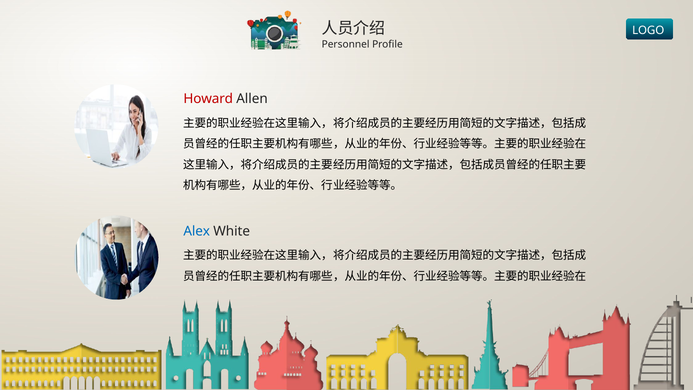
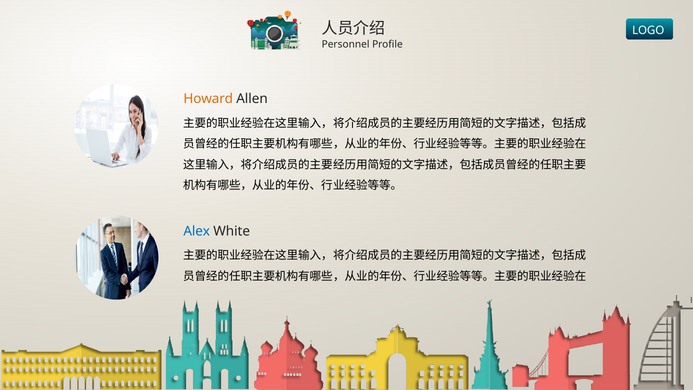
Howard colour: red -> orange (208, 99)
